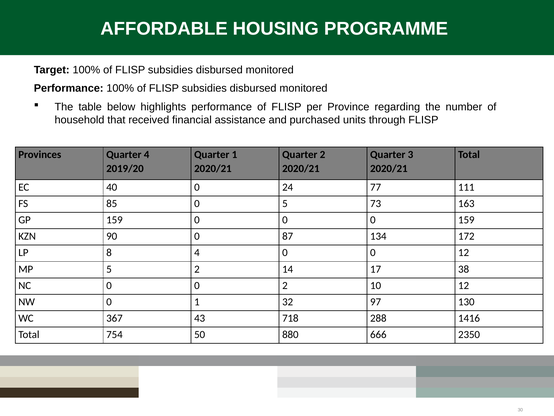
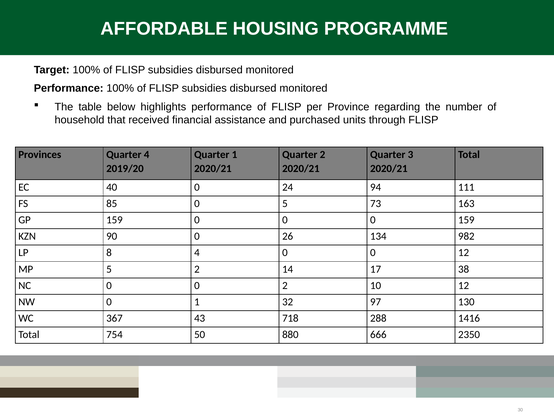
77: 77 -> 94 (376, 187)
87: 87 -> 26 (288, 236)
172: 172 -> 982 (466, 236)
